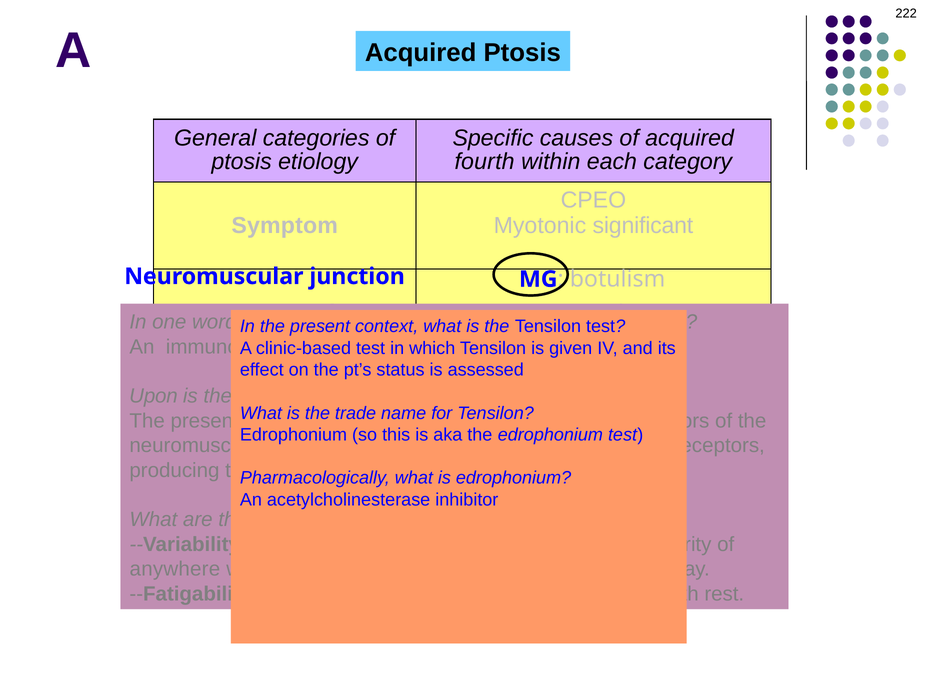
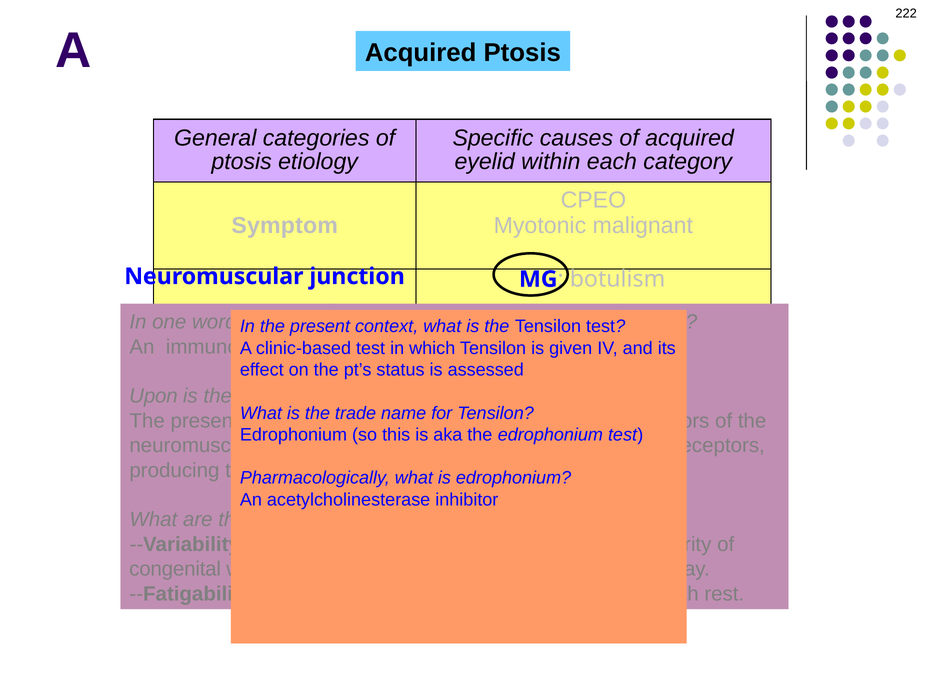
fourth: fourth -> eyelid (485, 161)
significant: significant -> malignant (643, 226)
anywhere: anywhere -> congenital (175, 569)
